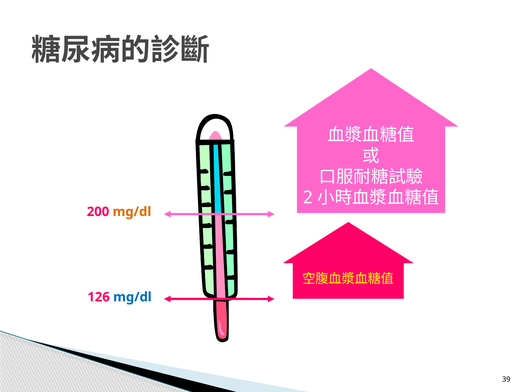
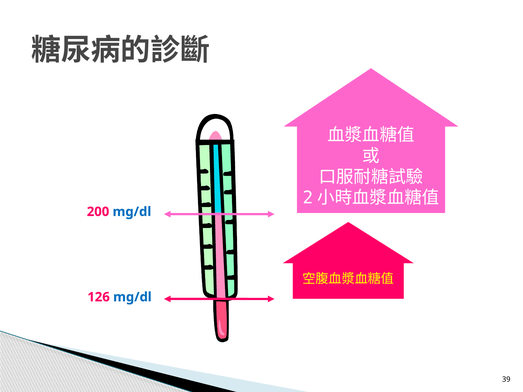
mg/dl colour: orange -> blue (132, 212)
